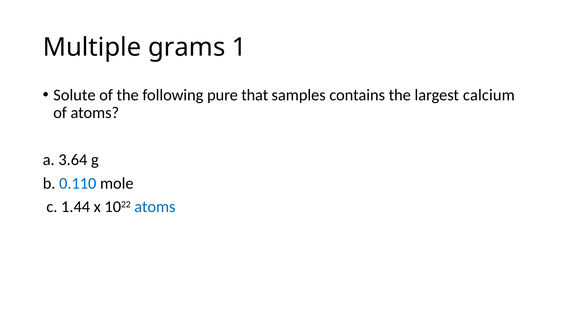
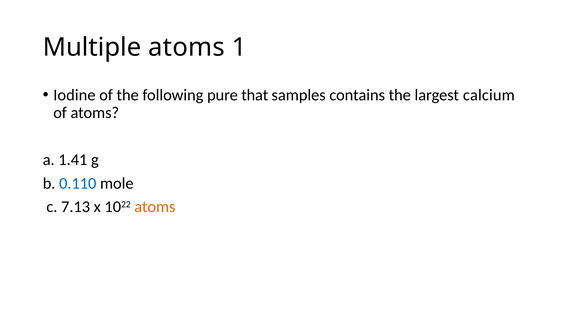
Multiple grams: grams -> atoms (187, 47)
Solute: Solute -> Iodine (74, 95)
3.64: 3.64 -> 1.41 (73, 160)
1.44: 1.44 -> 7.13 (76, 207)
atoms colour: blue -> orange (155, 207)
